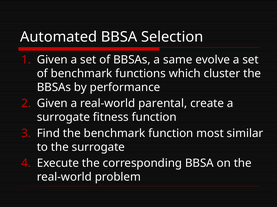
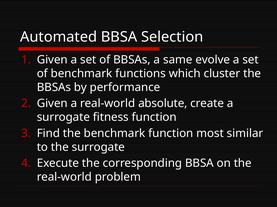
parental: parental -> absolute (163, 104)
